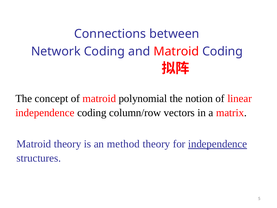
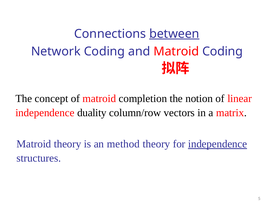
between underline: none -> present (174, 34)
polynomial: polynomial -> completion (143, 98)
independence coding: coding -> duality (92, 113)
